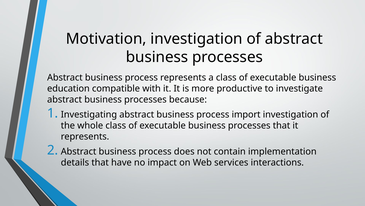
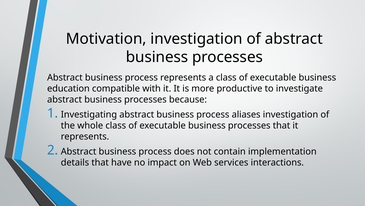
import: import -> aliases (246, 114)
